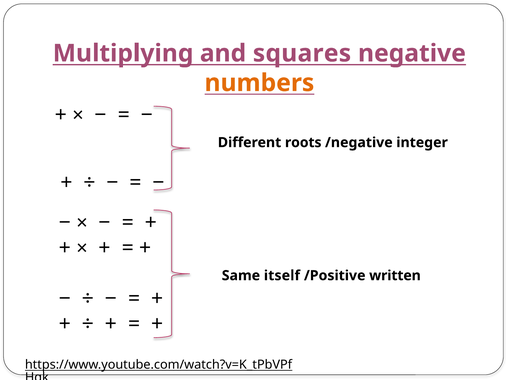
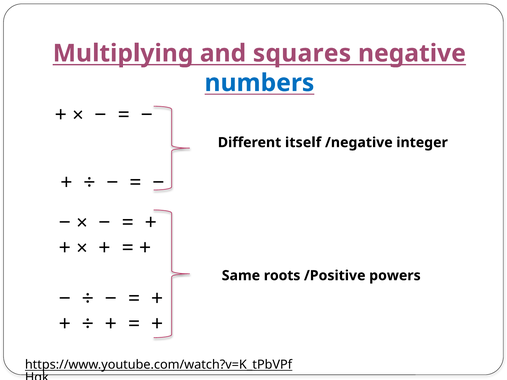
numbers colour: orange -> blue (259, 83)
roots: roots -> itself (303, 143)
itself: itself -> roots (282, 276)
written: written -> powers (395, 276)
